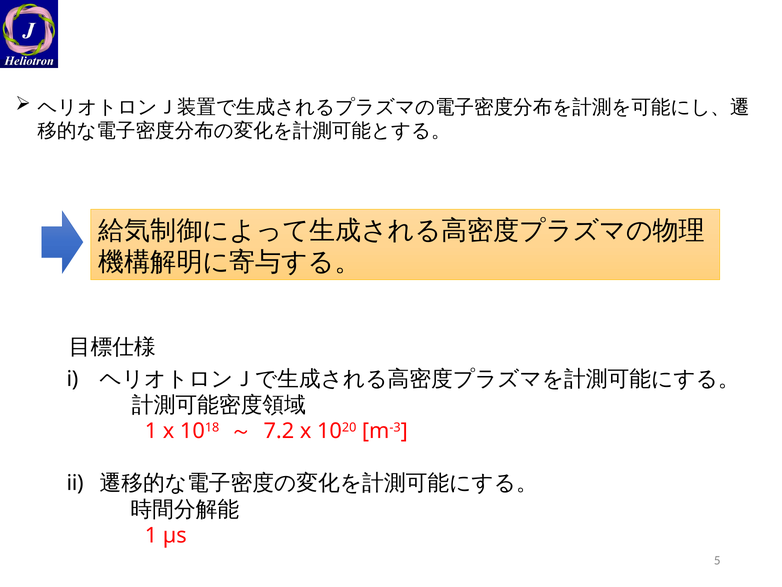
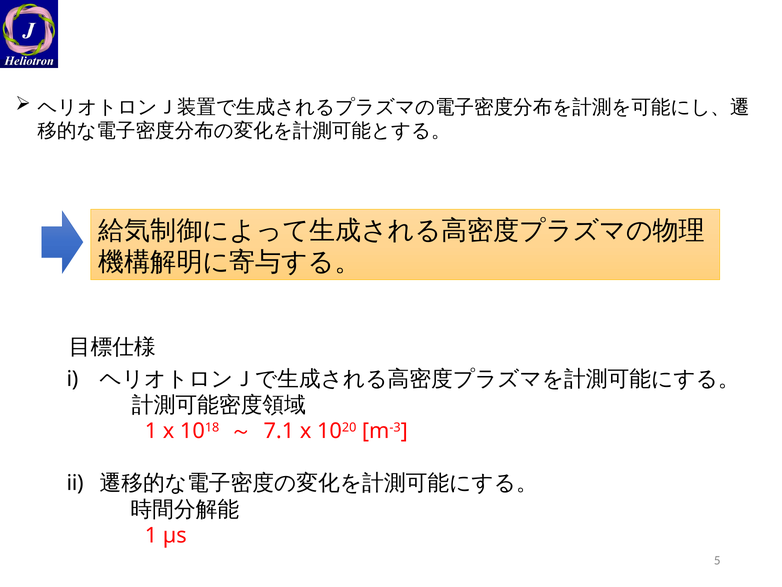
7.2: 7.2 -> 7.1 (279, 431)
